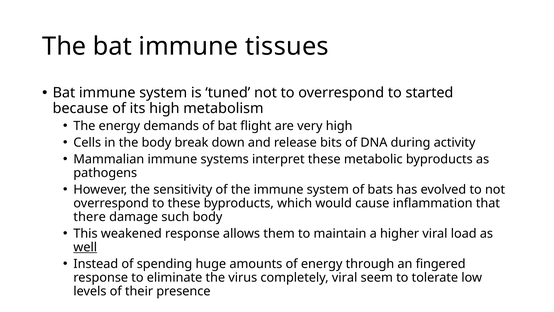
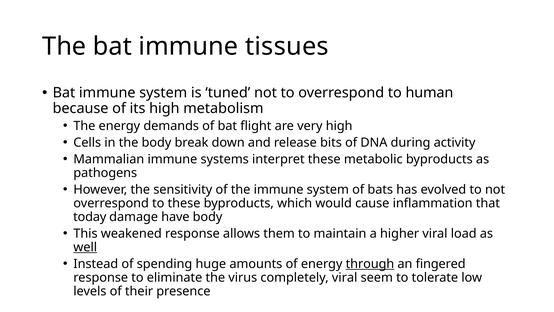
started: started -> human (429, 93)
there: there -> today (90, 217)
such: such -> have (175, 217)
through underline: none -> present (370, 264)
